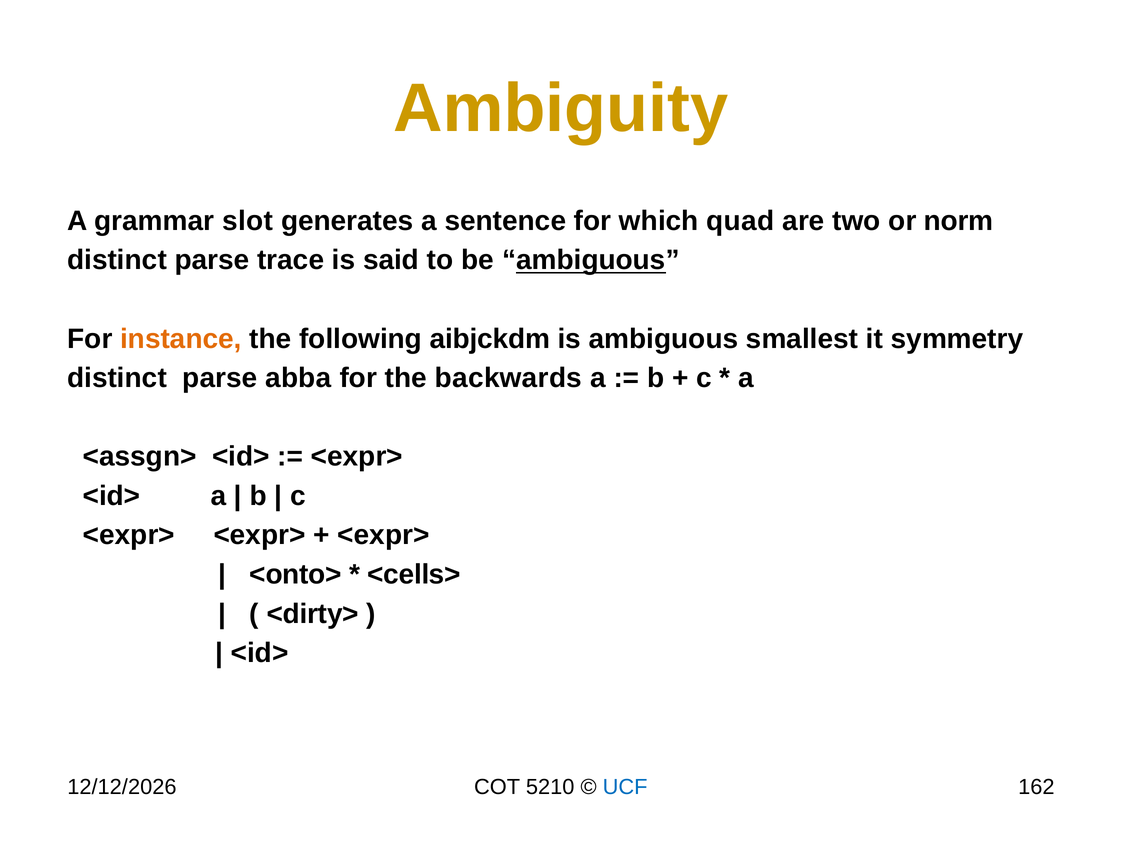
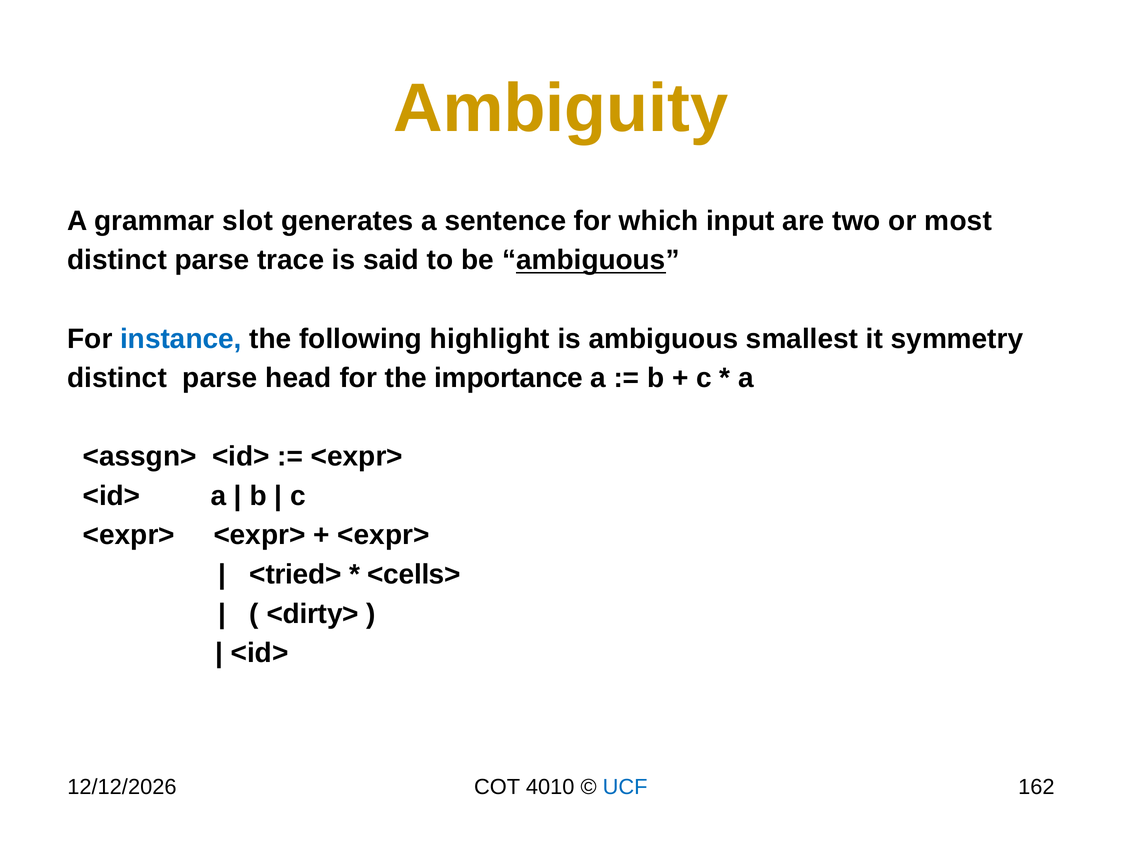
quad: quad -> input (740, 221)
norm: norm -> most (958, 221)
instance colour: orange -> blue (181, 339)
aibjckdm: aibjckdm -> highlight (490, 339)
abba: abba -> head (298, 378)
backwards: backwards -> importance (509, 378)
<onto>: <onto> -> <tried> (296, 574)
5210: 5210 -> 4010 (550, 787)
